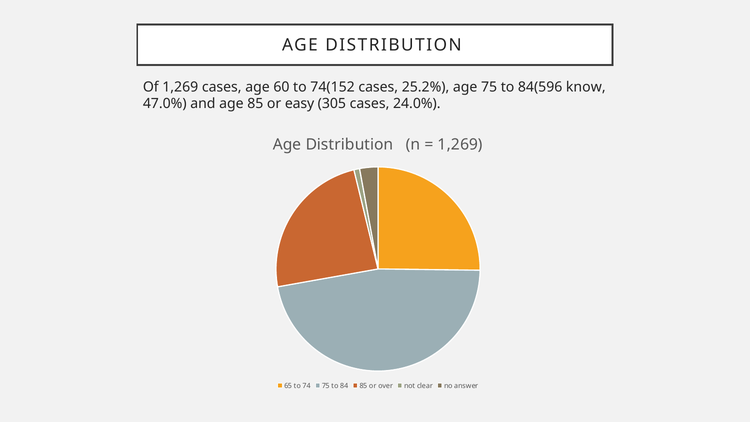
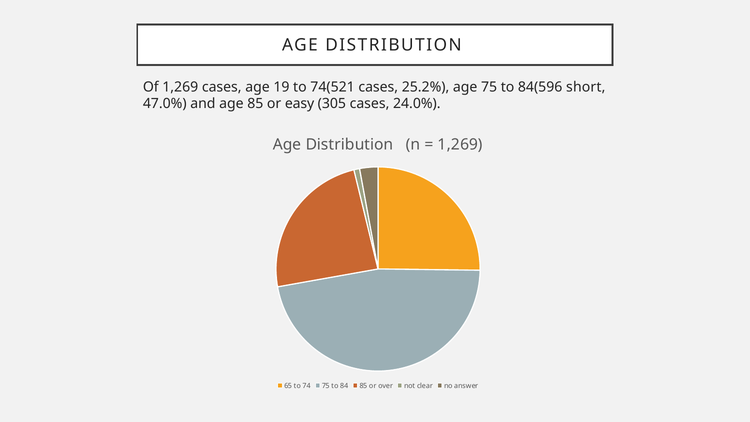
60: 60 -> 19 (281, 87)
74(152: 74(152 -> 74(521 (333, 87)
know: know -> short (586, 87)
